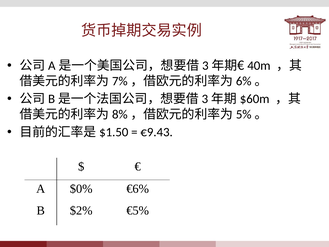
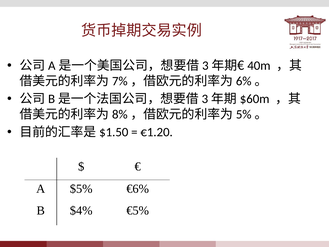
€9.43: €9.43 -> €1.20 (157, 132)
$0%: $0% -> $5% (81, 188)
$2%: $2% -> $4% (81, 210)
